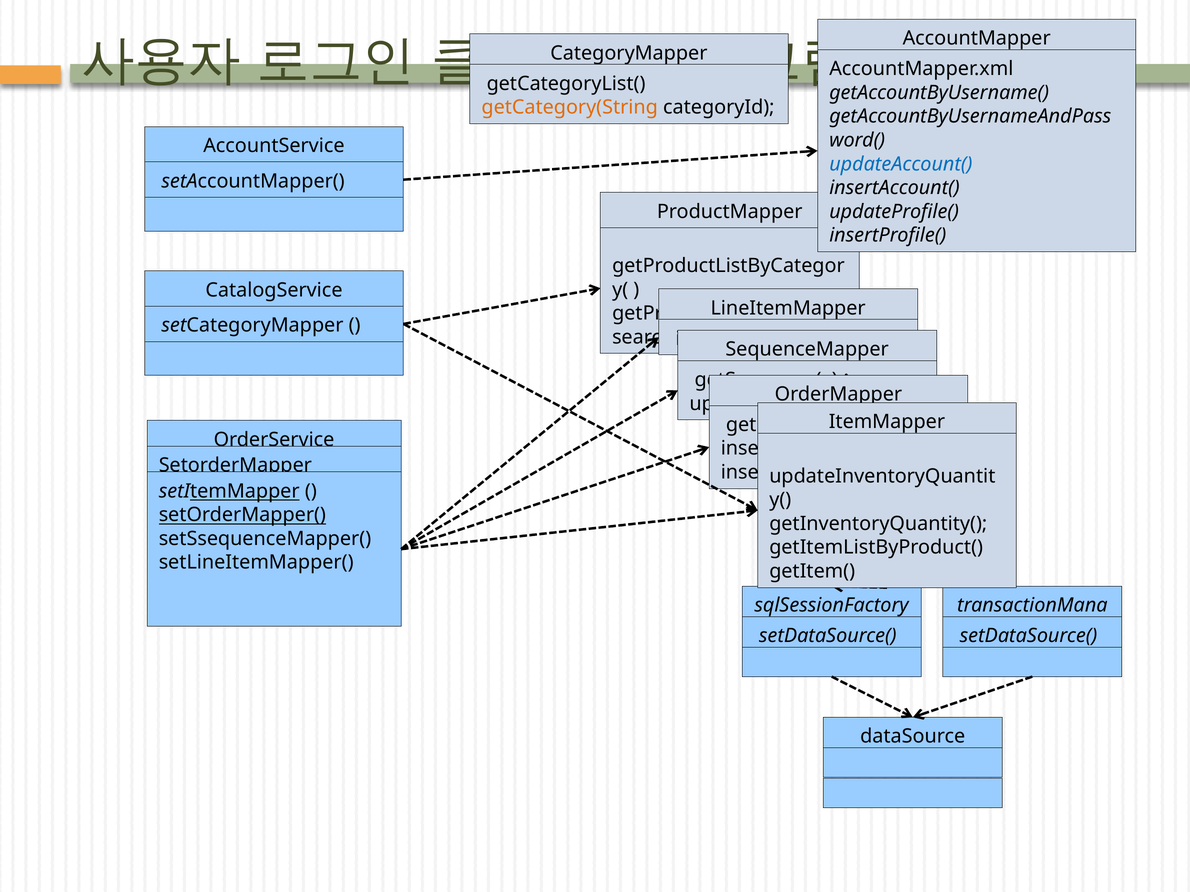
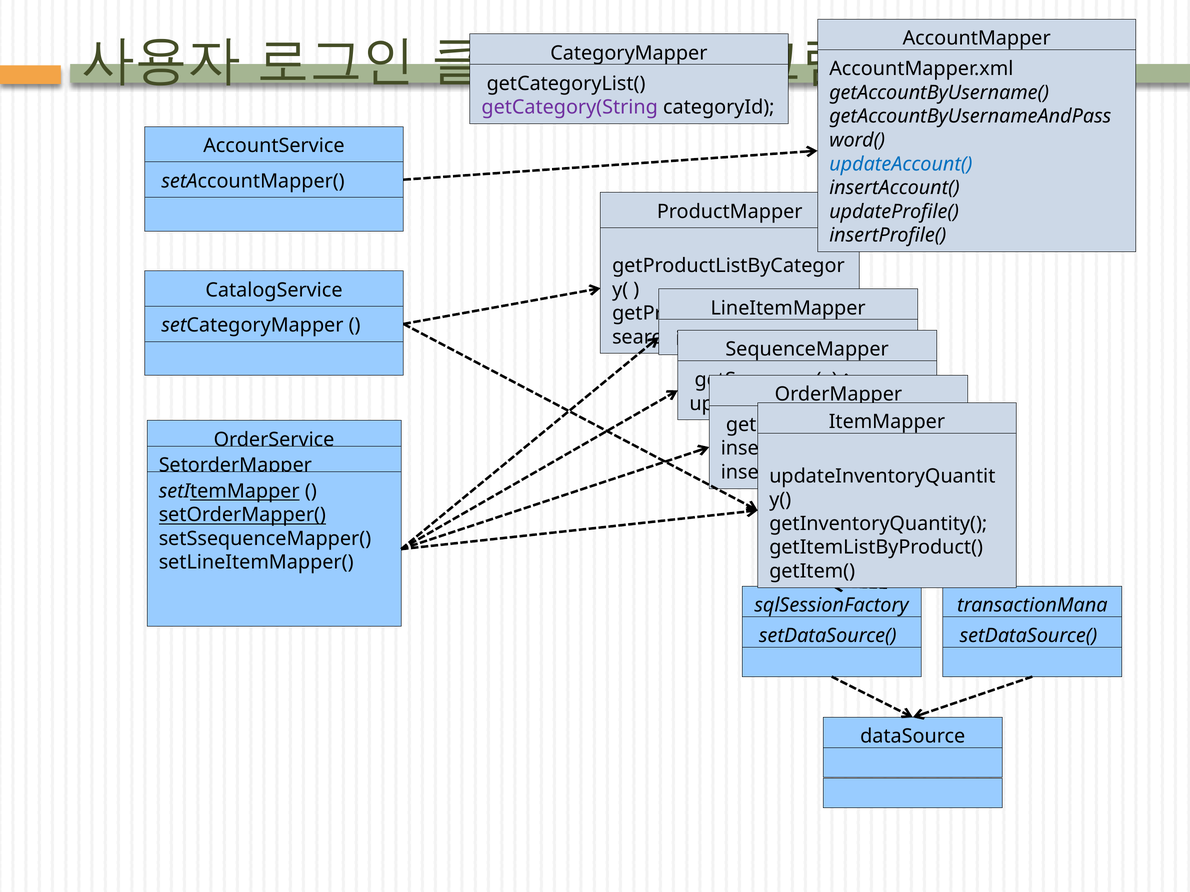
getCategory(String colour: orange -> purple (570, 107)
